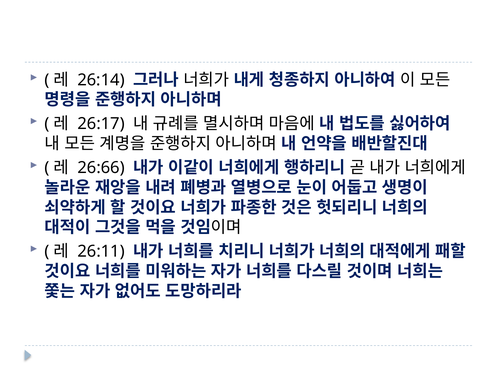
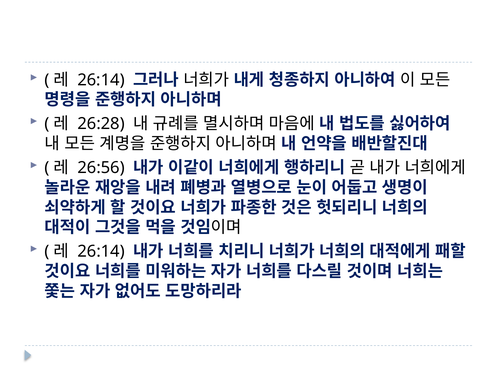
26:17: 26:17 -> 26:28 (101, 124)
26:66: 26:66 -> 26:56 (101, 168)
26:11: 26:11 -> 26:14 (101, 251)
